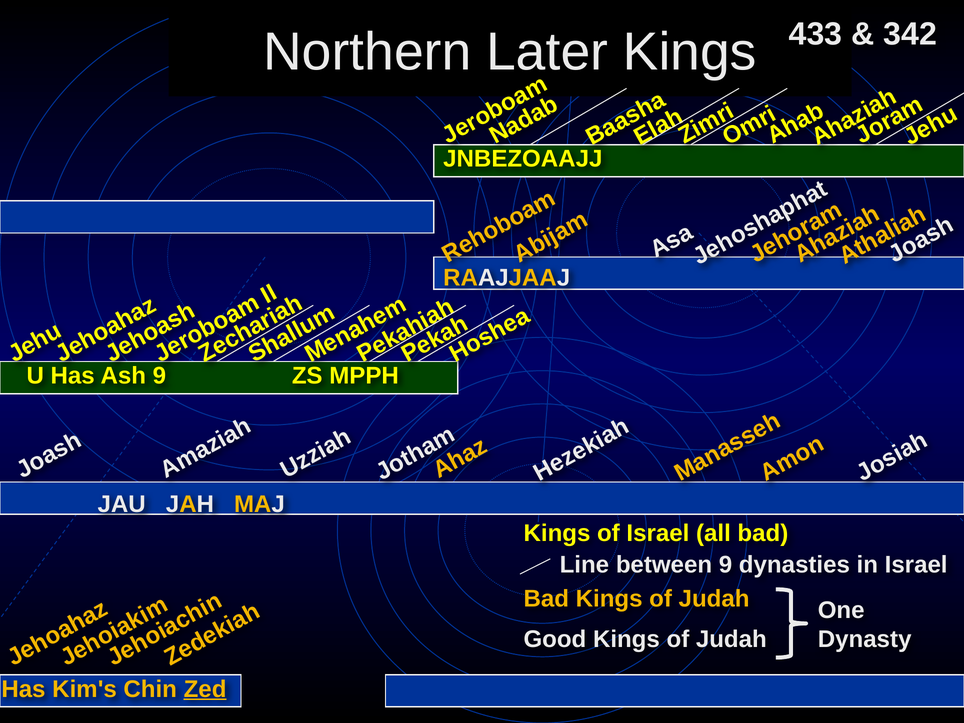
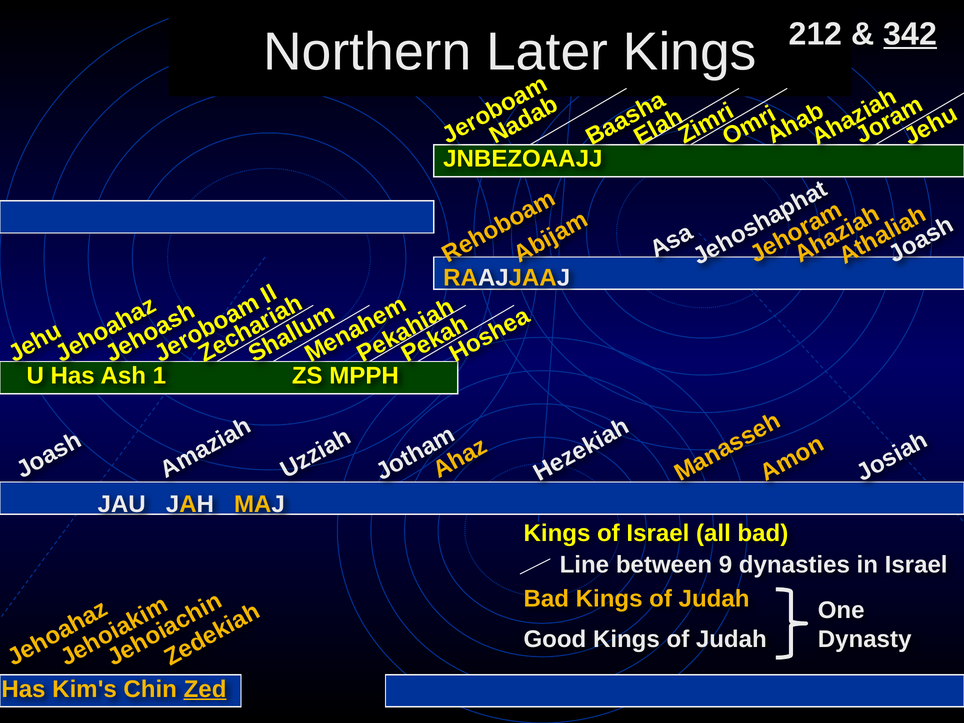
433: 433 -> 212 (816, 34)
342 underline: none -> present (910, 34)
Ash 9: 9 -> 1 (159, 376)
